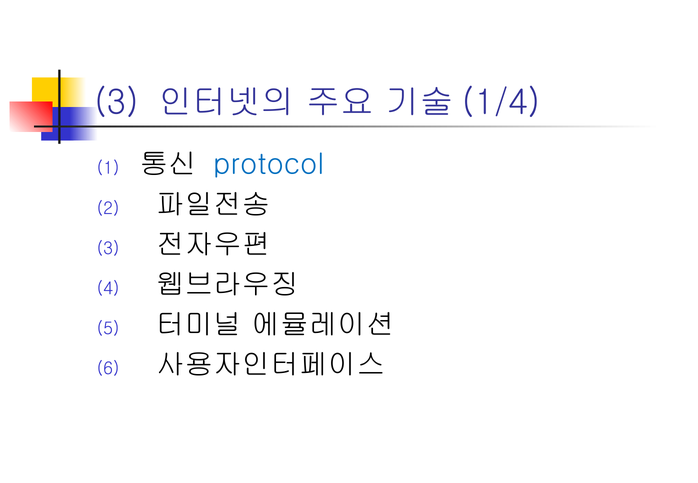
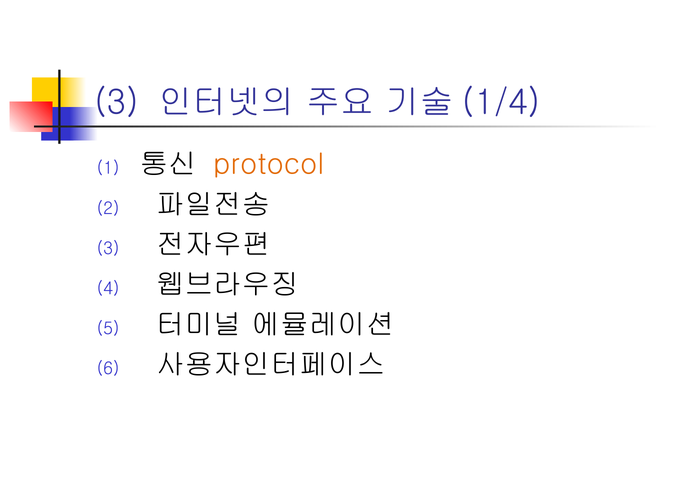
protocol colour: blue -> orange (269, 165)
